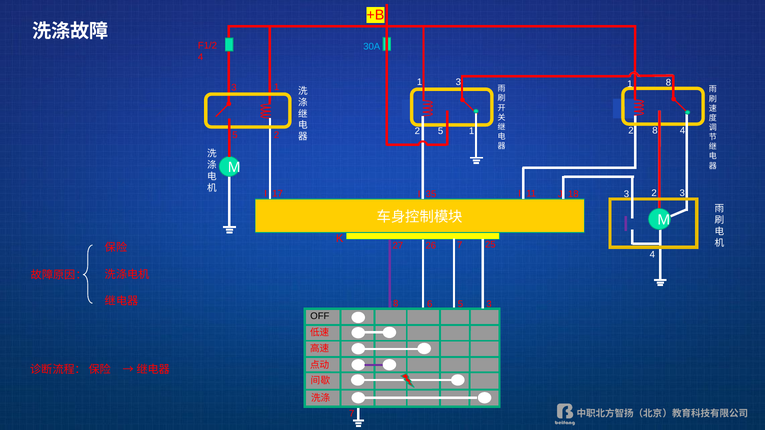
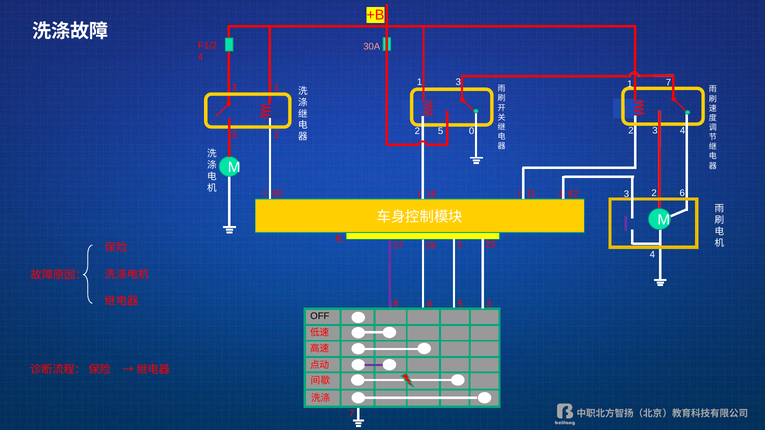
30A colour: light blue -> pink (372, 47)
1 8: 8 -> 7 (668, 82)
8: 8 -> 3 (655, 131)
2 1: 1 -> 0 (472, 131)
17: 17 -> 52 (278, 194)
18: 18 -> 62 (573, 194)
3: 3 -> 6 (682, 193)
35: 35 -> 16 (431, 194)
26 7: 7 -> 2 (460, 245)
